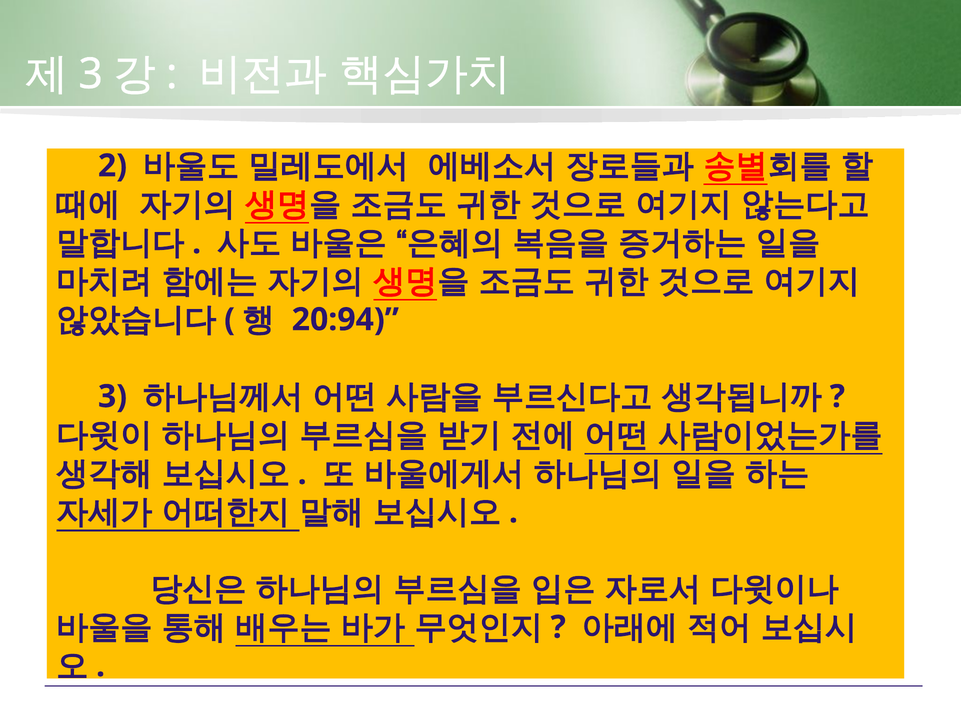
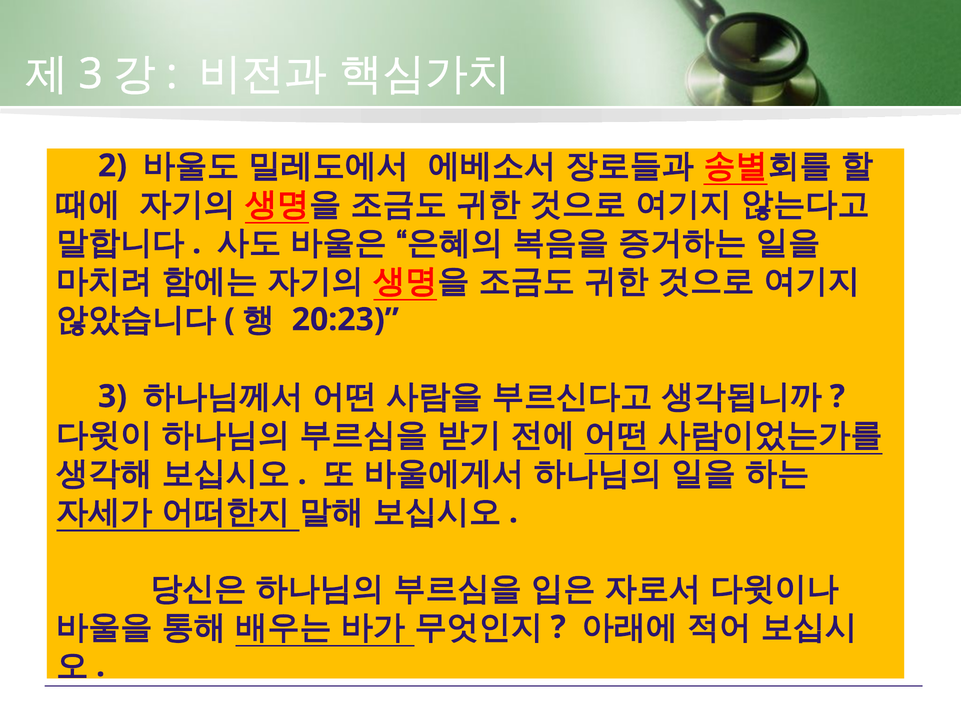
20:94: 20:94 -> 20:23 (345, 319)
